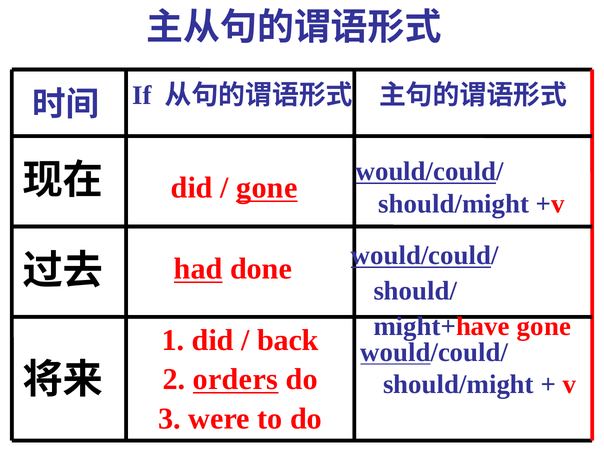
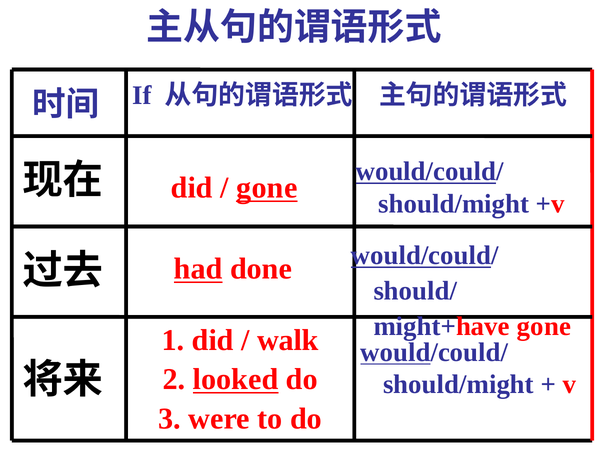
back: back -> walk (288, 340)
orders: orders -> looked (236, 379)
